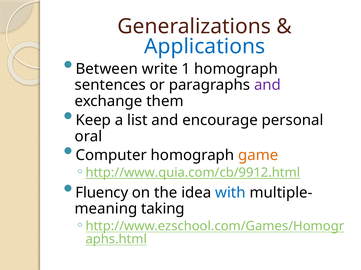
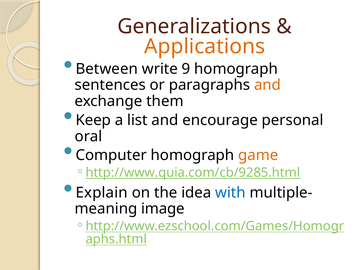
Applications colour: blue -> orange (205, 47)
1: 1 -> 9 (186, 69)
and colour: purple -> orange (268, 85)
http://www.quia.com/cb/9912.html: http://www.quia.com/cb/9912.html -> http://www.quia.com/cb/9285.html (193, 173)
Fluency: Fluency -> Explain (102, 193)
taking: taking -> image (163, 209)
